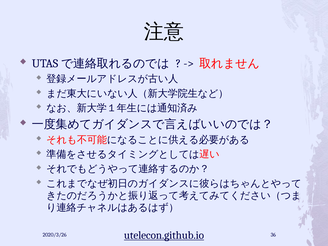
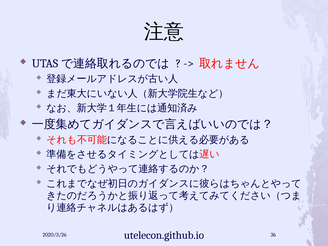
utelecon.github.io underline: present -> none (164, 235)
